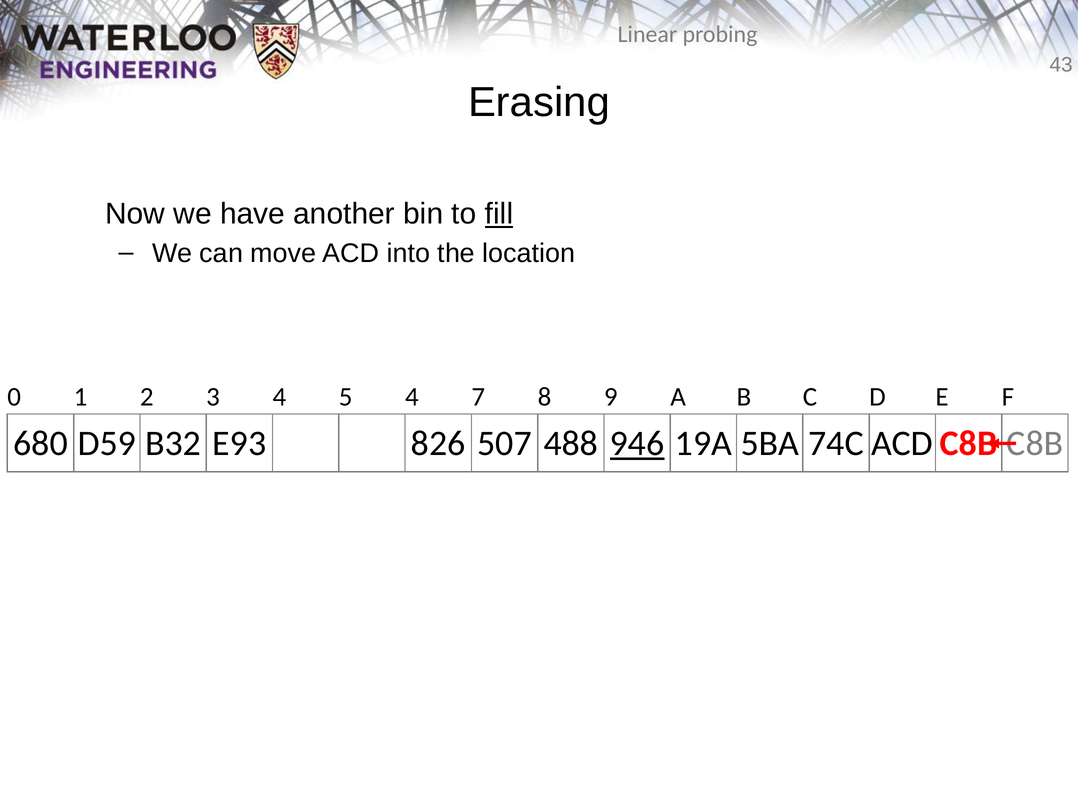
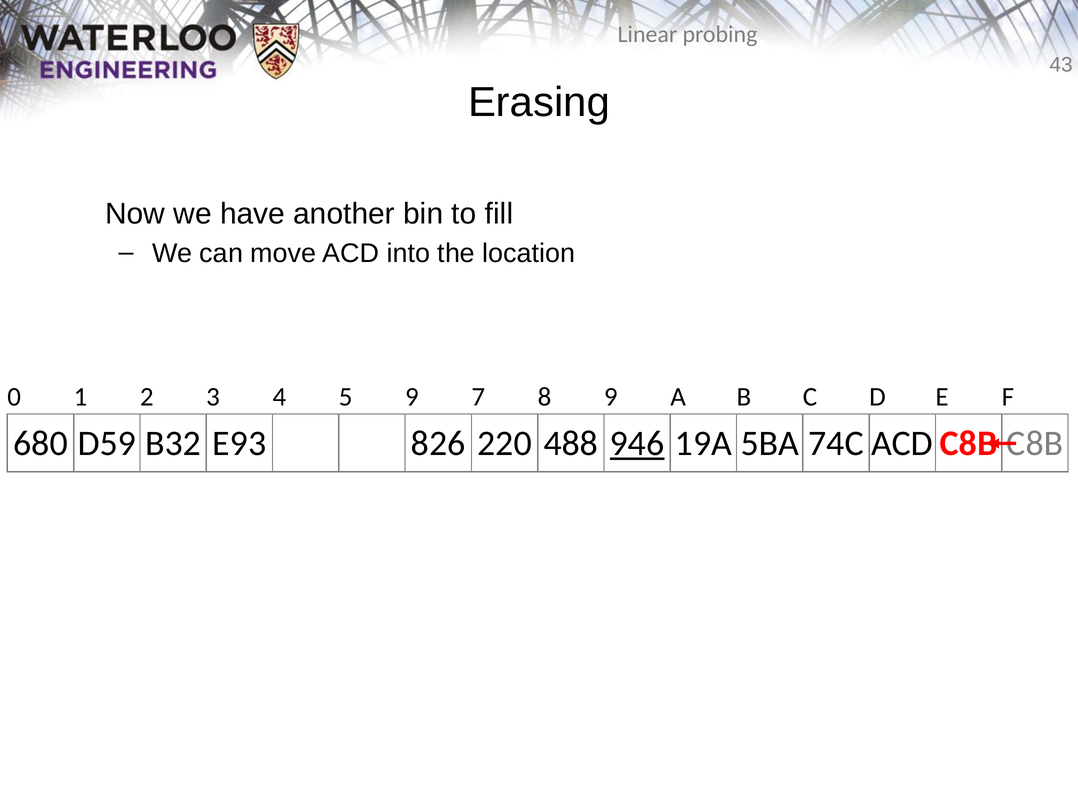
fill underline: present -> none (499, 214)
5 4: 4 -> 9 (412, 397)
507: 507 -> 220 (505, 444)
